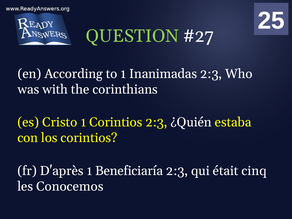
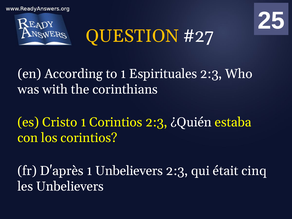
QUESTION colour: light green -> yellow (132, 36)
Inanimadas: Inanimadas -> Espirituales (163, 74)
1 Beneficiaría: Beneficiaría -> Unbelievers (129, 171)
les Conocemos: Conocemos -> Unbelievers (70, 186)
